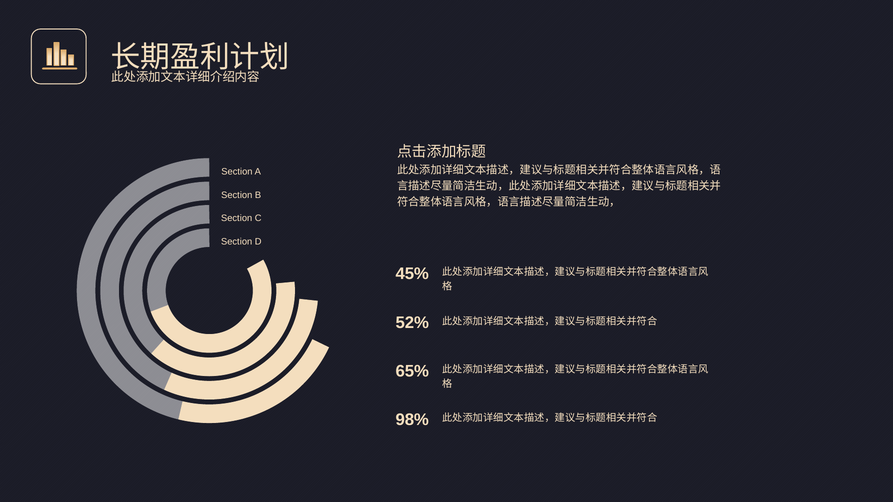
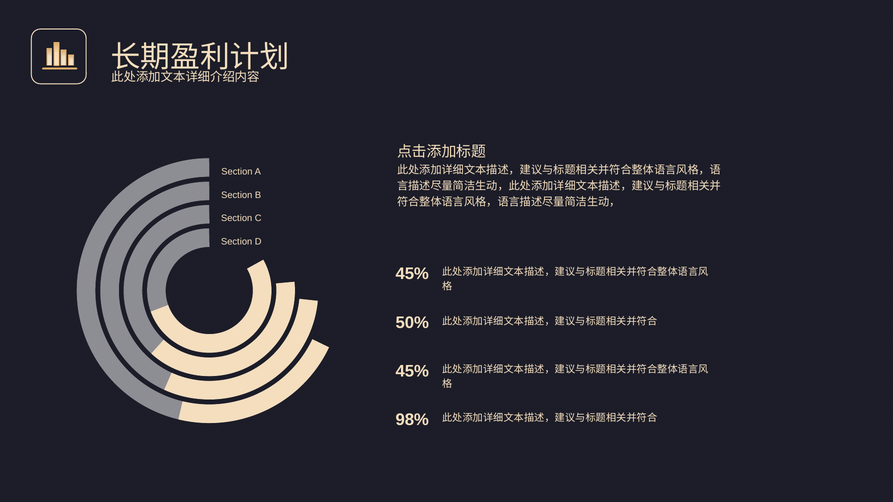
52%: 52% -> 50% (412, 323)
65%: 65% -> 45% (412, 371)
